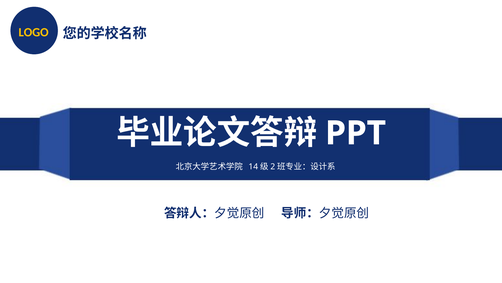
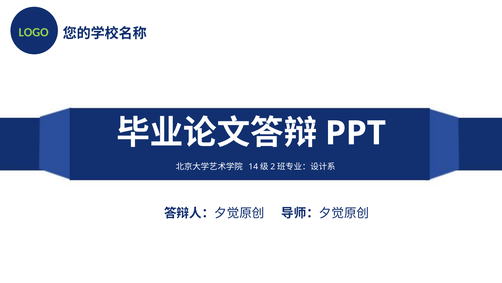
LOGO colour: yellow -> light green (34, 32)
